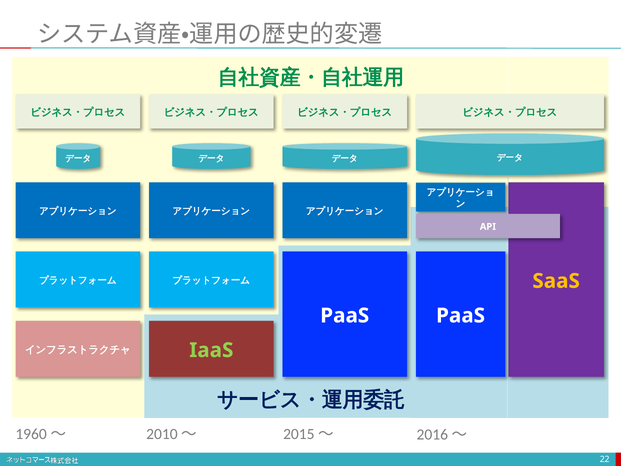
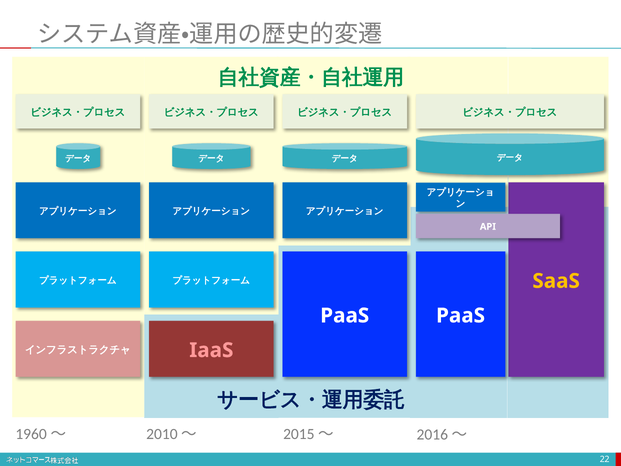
IaaS colour: light green -> pink (211, 350)
